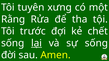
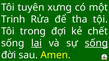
Rằng: Rằng -> Trinh (13, 19)
trước: trước -> trong (33, 31)
sống underline: none -> present (96, 43)
